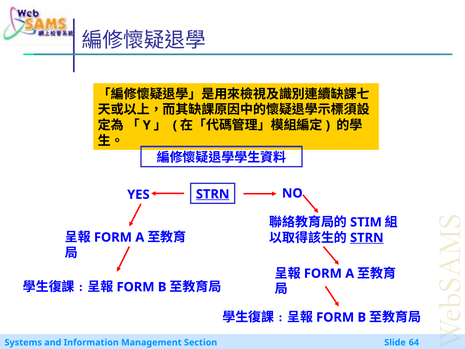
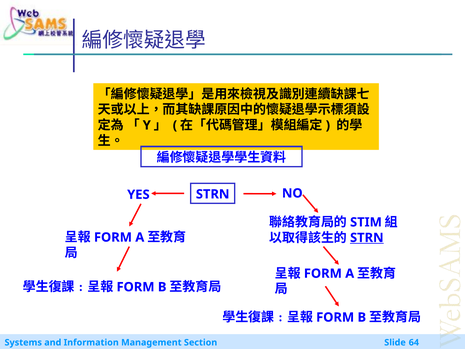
STRN underline: present -> none (213, 194)
